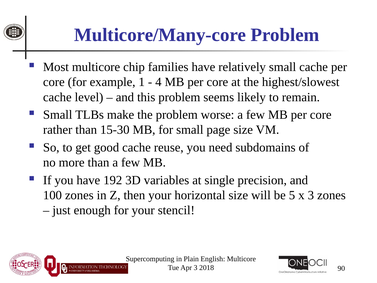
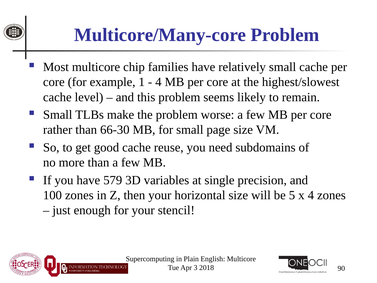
15-30: 15-30 -> 66-30 (115, 130)
192: 192 -> 579 (113, 180)
x 3: 3 -> 4 (311, 195)
